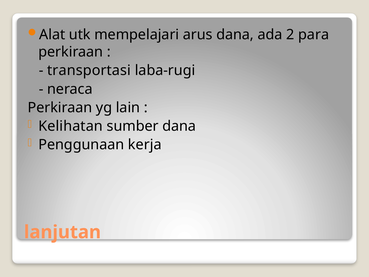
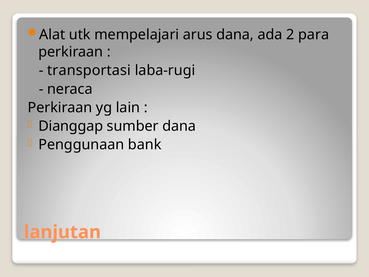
Kelihatan: Kelihatan -> Dianggap (71, 126)
kerja: kerja -> bank (145, 144)
